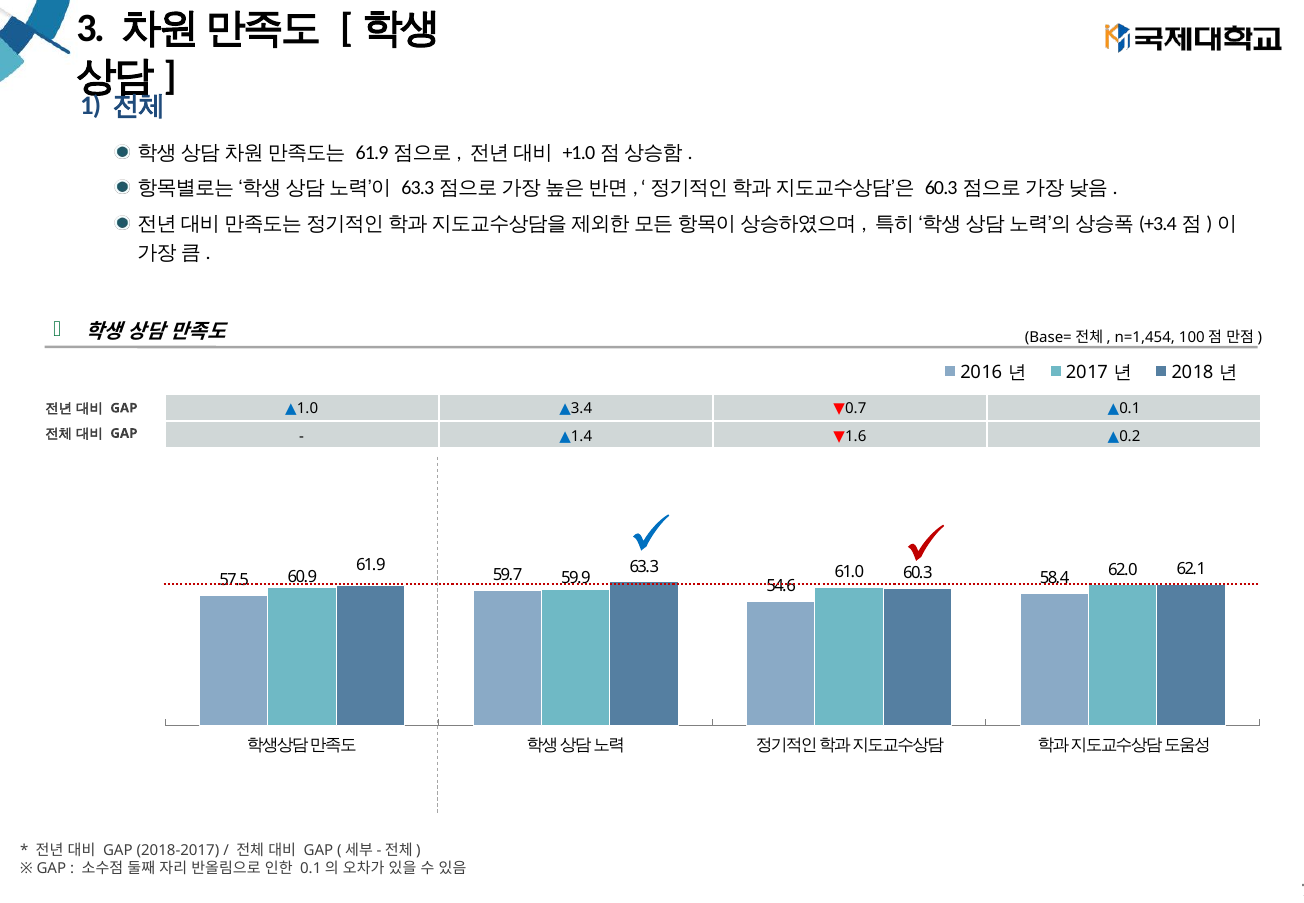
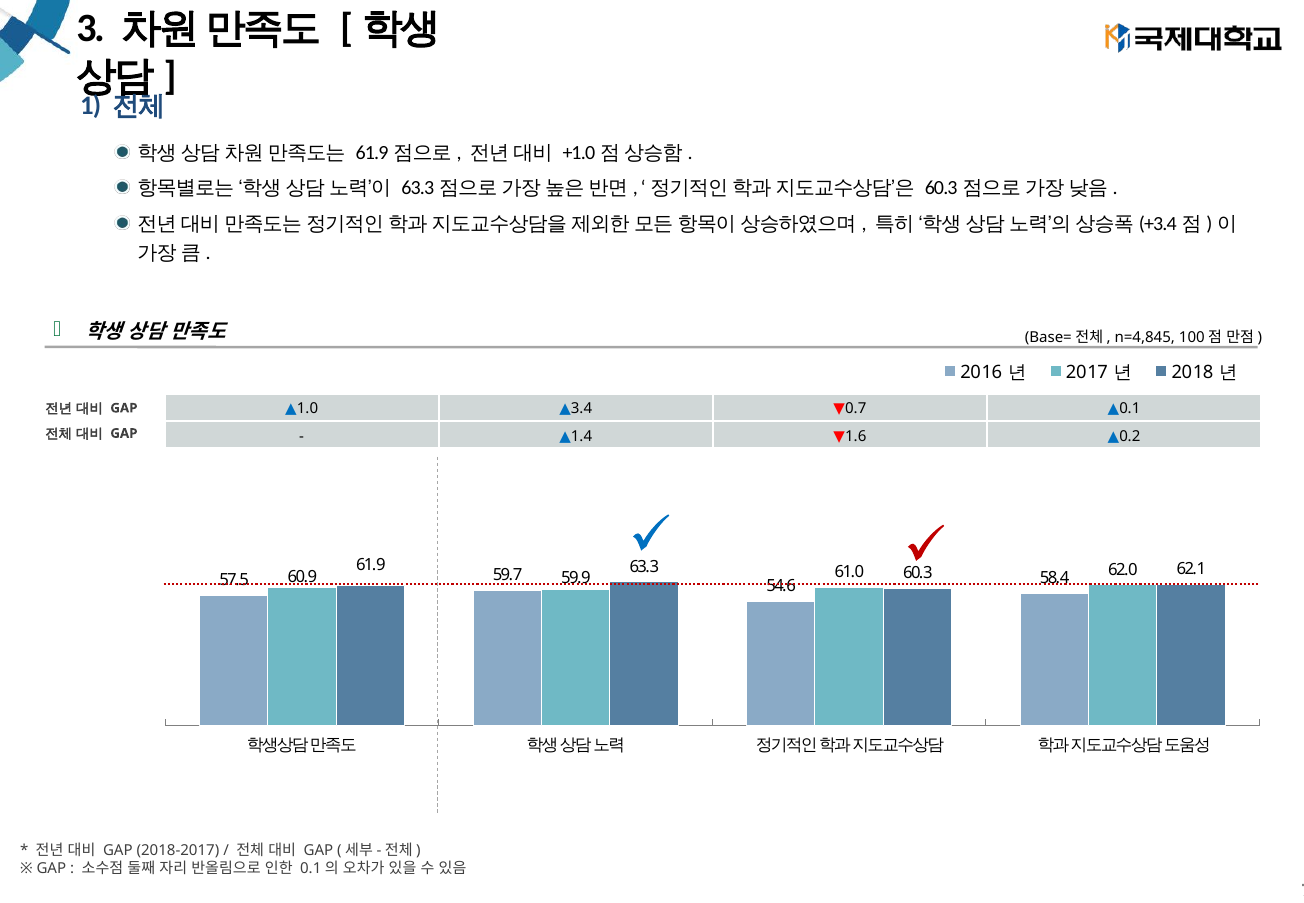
n=1,454: n=1,454 -> n=4,845 (1145, 338)
